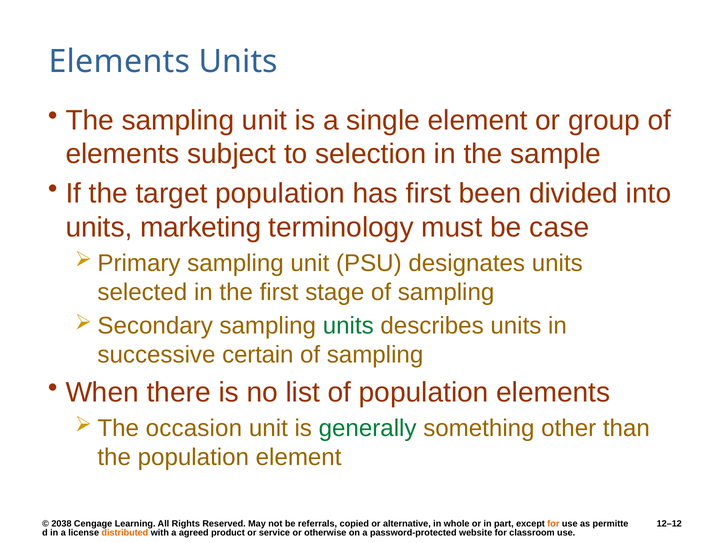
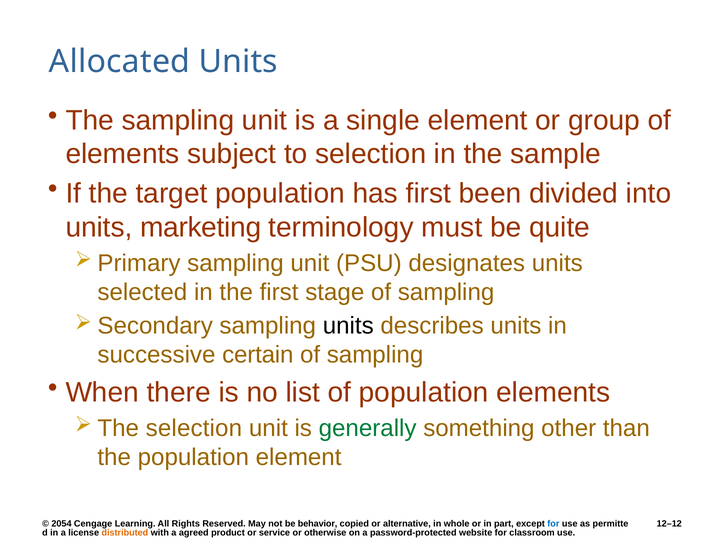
Elements: Elements -> Allocated (119, 61)
case: case -> quite (560, 227)
units colour: green -> black (348, 326)
occasion: occasion -> selection (194, 428)
2038: 2038 -> 2054 (61, 524)
referrals: referrals -> behavior (318, 524)
for colour: orange -> blue (553, 524)
